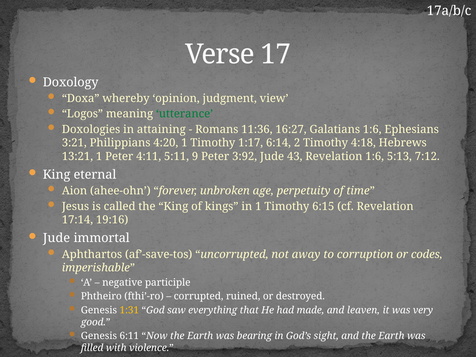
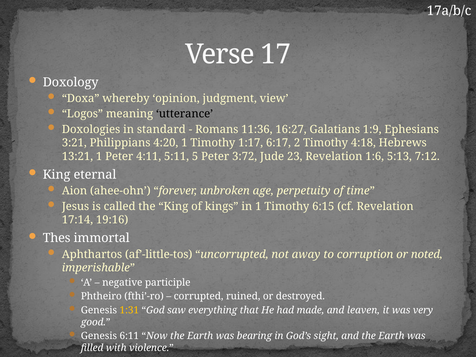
utterance colour: green -> black (185, 114)
attaining: attaining -> standard (161, 129)
Galatians 1:6: 1:6 -> 1:9 (372, 129)
6:14: 6:14 -> 6:17 (279, 143)
9: 9 -> 5 (195, 156)
3:92: 3:92 -> 3:72 (245, 156)
43: 43 -> 23 (295, 156)
Jude: Jude -> Thes (57, 238)
af’-save-tos: af’-save-tos -> af’-little-tos (159, 254)
codes: codes -> noted (427, 254)
